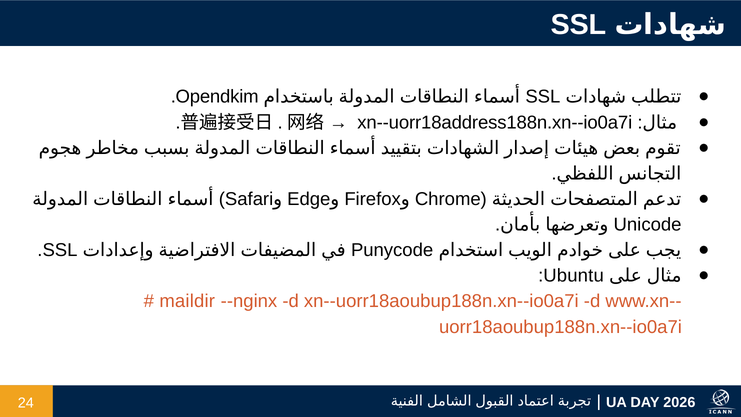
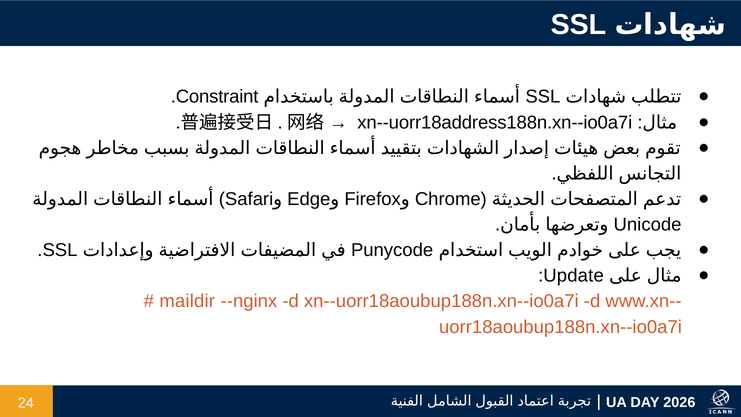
Opendkim: Opendkim -> Constraint (217, 97)
Ubuntu: Ubuntu -> Update (574, 276)
